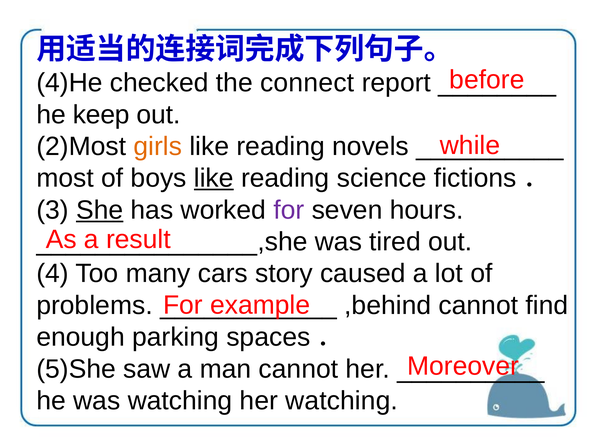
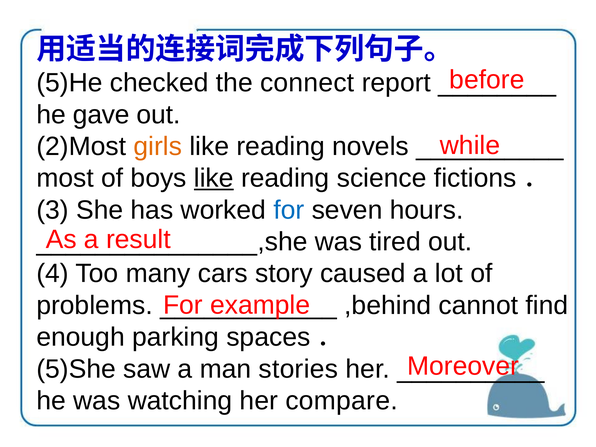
4)He: 4)He -> 5)He (69, 83)
keep: keep -> gave (101, 115)
She underline: present -> none (100, 210)
for colour: purple -> blue (289, 210)
man cannot: cannot -> stories (298, 369)
her watching: watching -> compare (342, 401)
